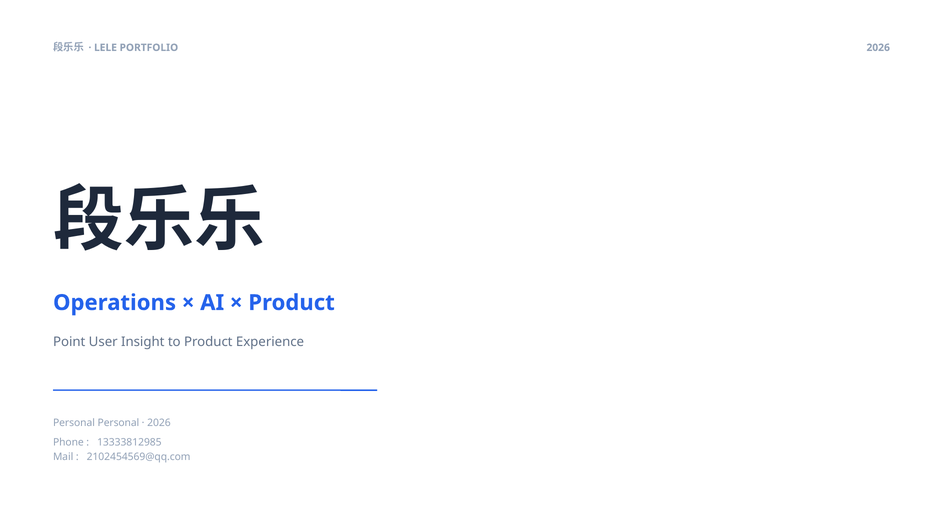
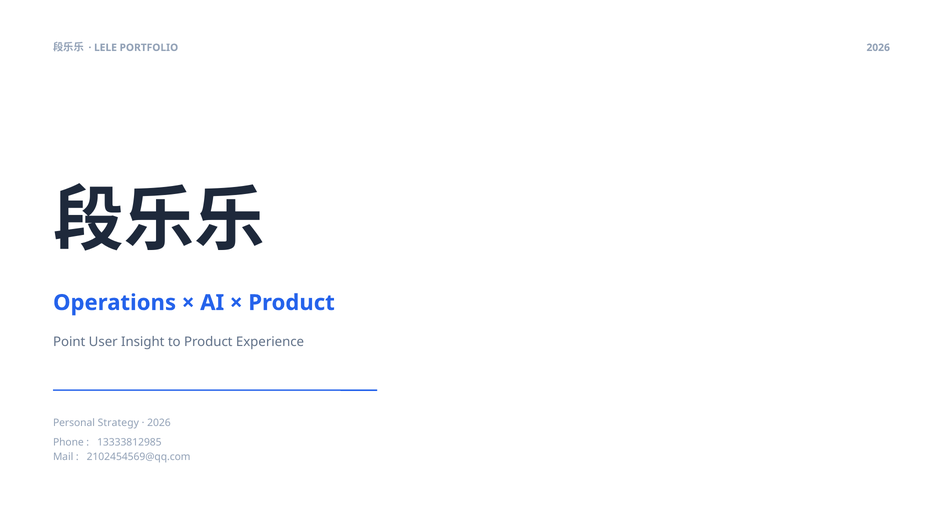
Personal Personal: Personal -> Strategy (118, 423)
